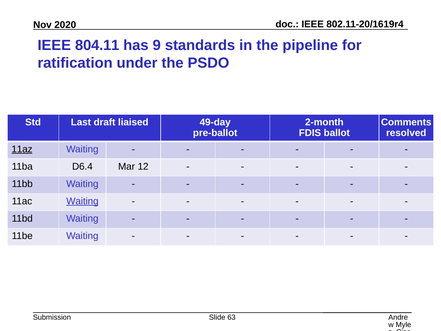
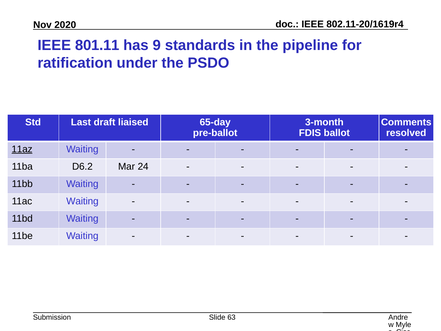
804.11: 804.11 -> 801.11 (97, 45)
49-day: 49-day -> 65-day (215, 122)
2-month: 2-month -> 3-month (324, 122)
D6.4: D6.4 -> D6.2 (82, 166)
12: 12 -> 24 (143, 166)
Waiting underline: present -> none (82, 201)
